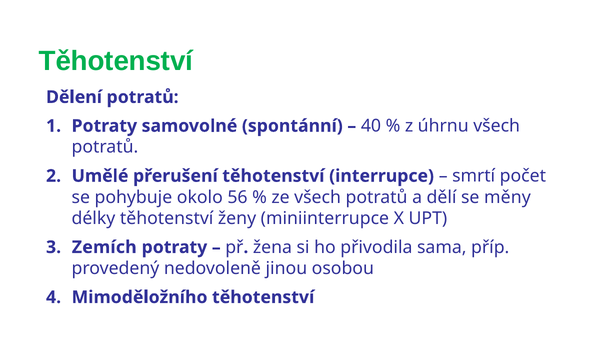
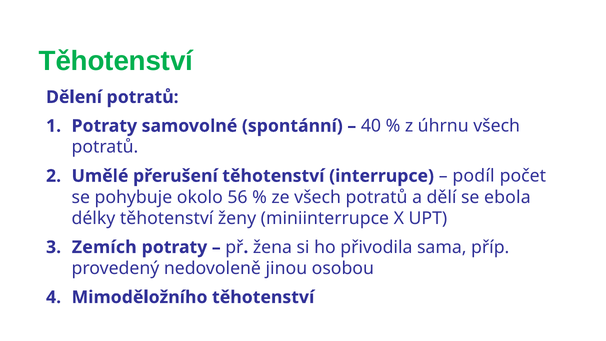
smrtí: smrtí -> podíl (474, 176)
měny: měny -> ebola (507, 197)
